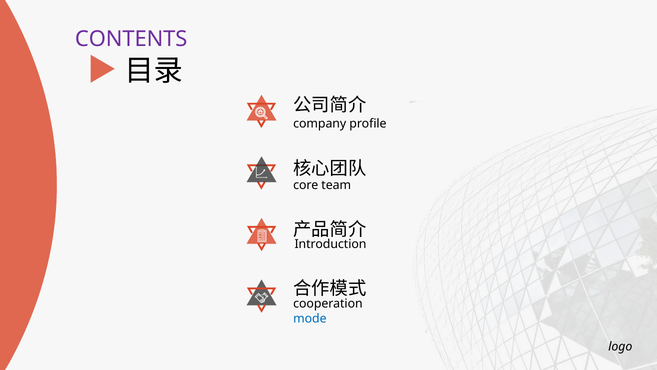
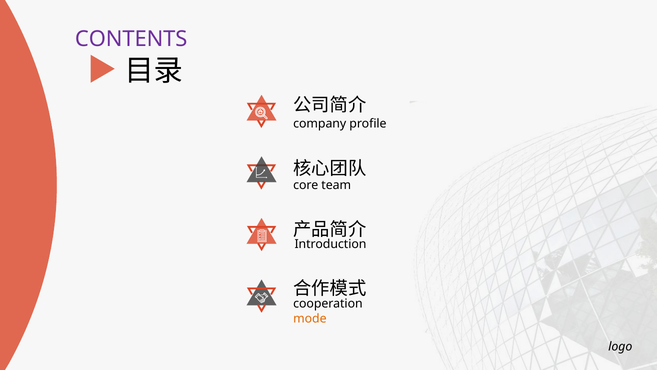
mode colour: blue -> orange (310, 318)
